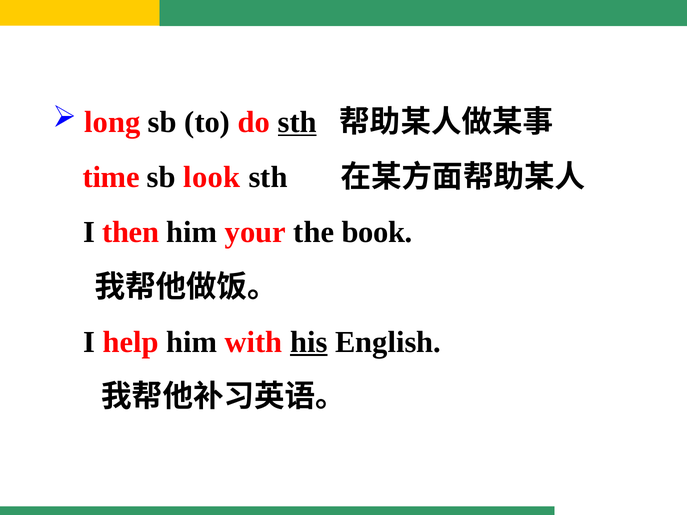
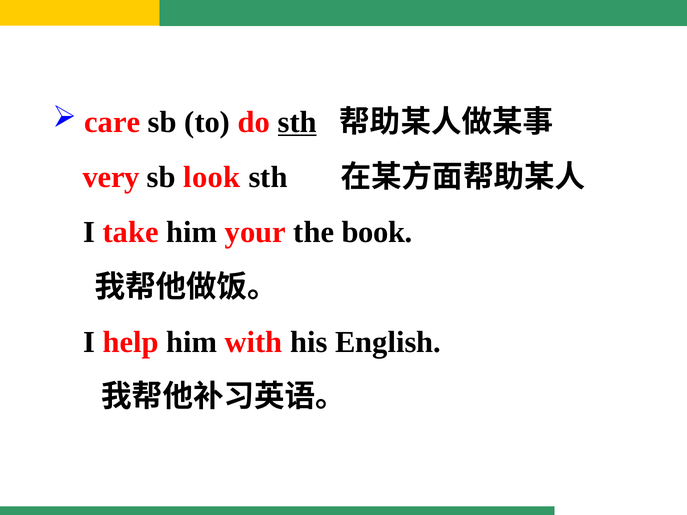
long: long -> care (112, 122)
time: time -> very (111, 177)
then: then -> take (131, 232)
his underline: present -> none (309, 342)
